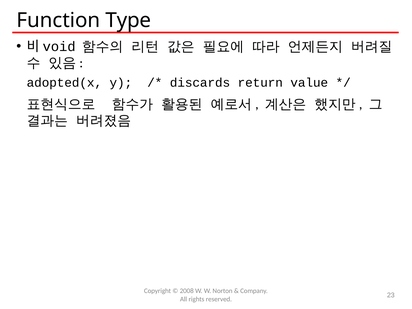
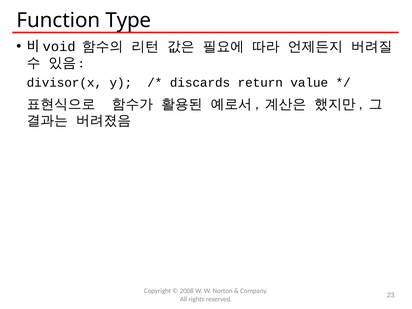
adopted(x: adopted(x -> divisor(x (64, 83)
